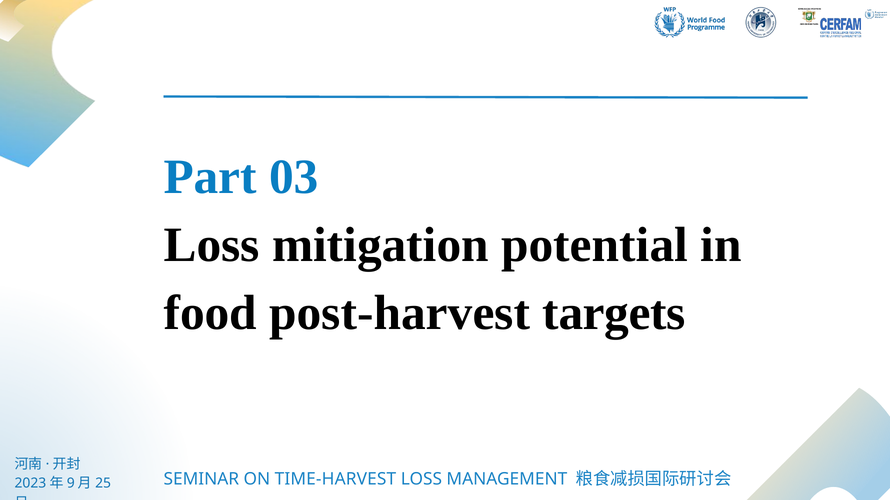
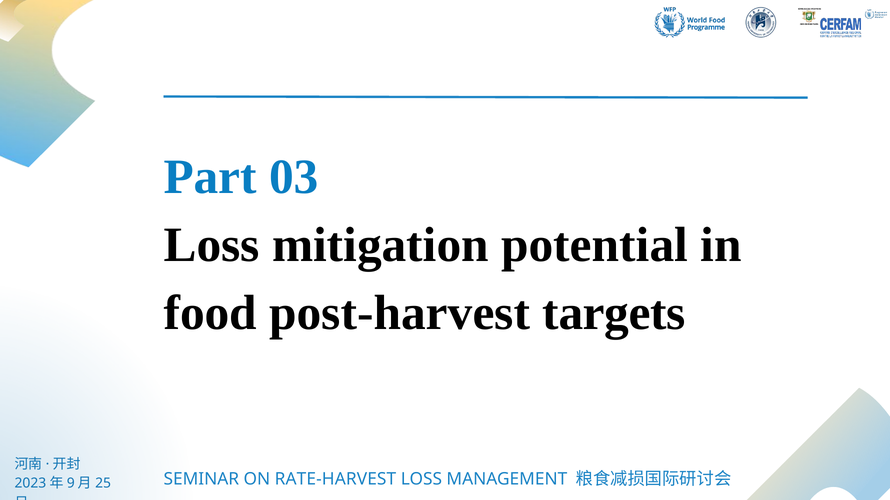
TIME-HARVEST: TIME-HARVEST -> RATE-HARVEST (335, 480)
